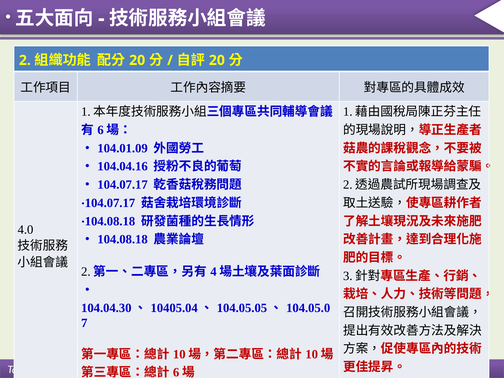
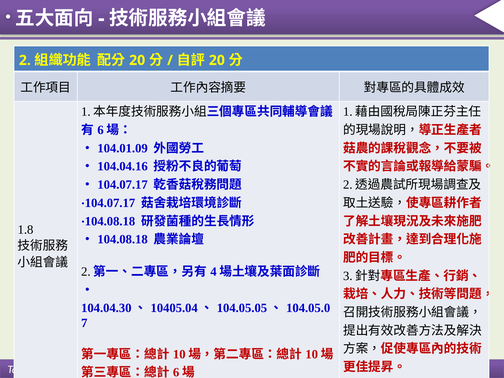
4.0: 4.0 -> 1.8 (25, 230)
